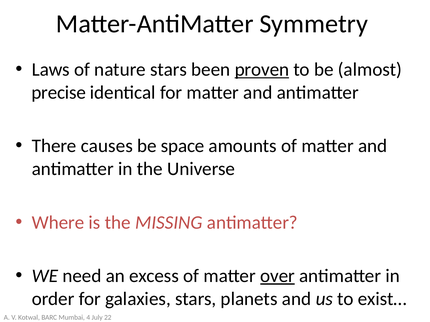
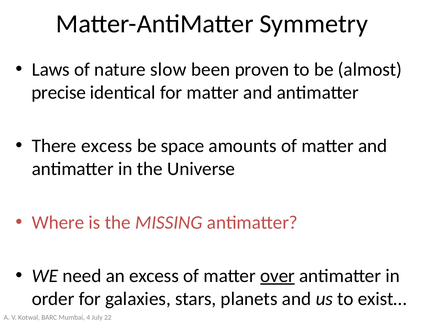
nature stars: stars -> slow (168, 70)
proven underline: present -> none (262, 70)
There causes: causes -> excess (107, 146)
